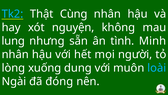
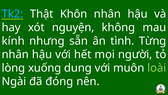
Cùng: Cùng -> Khôn (74, 14)
lung: lung -> kính (13, 41)
Minh: Minh -> Từng (153, 41)
loài colour: light blue -> light green (157, 68)
